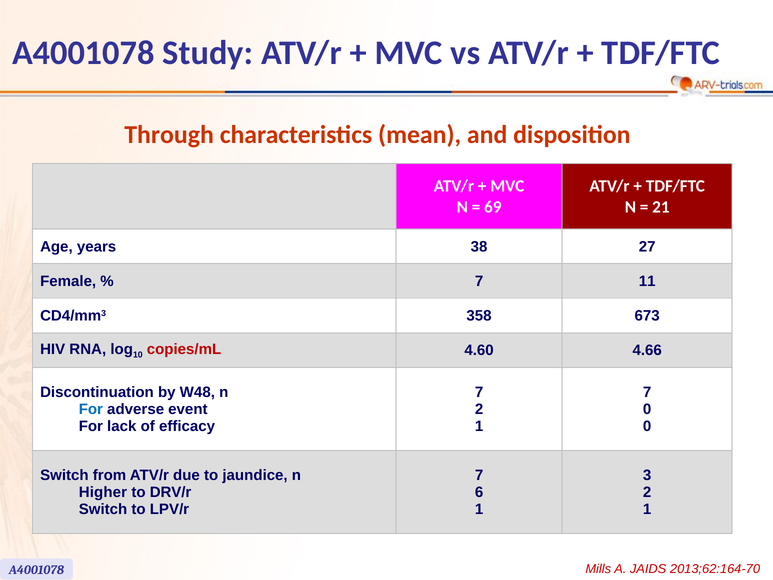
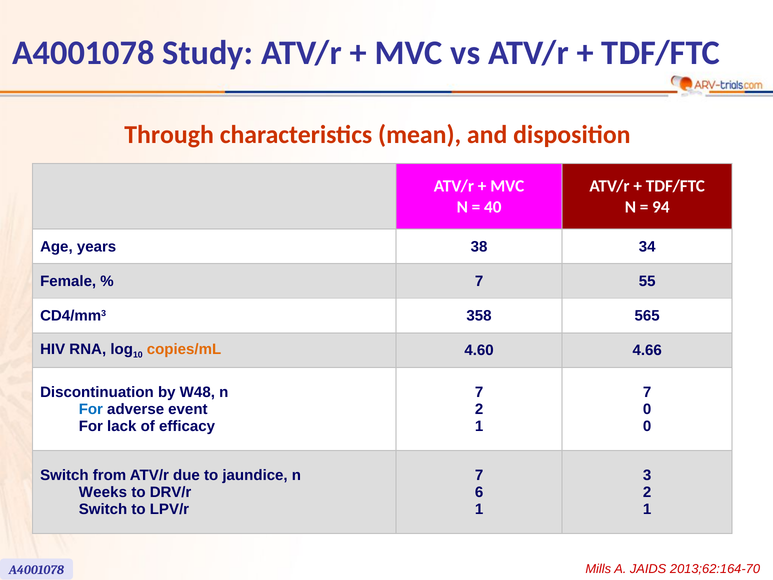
69: 69 -> 40 (493, 207)
21: 21 -> 94 (661, 207)
27: 27 -> 34 (647, 247)
11: 11 -> 55 (647, 281)
673: 673 -> 565 (647, 316)
copies/mL colour: red -> orange (184, 349)
Higher: Higher -> Weeks (103, 492)
